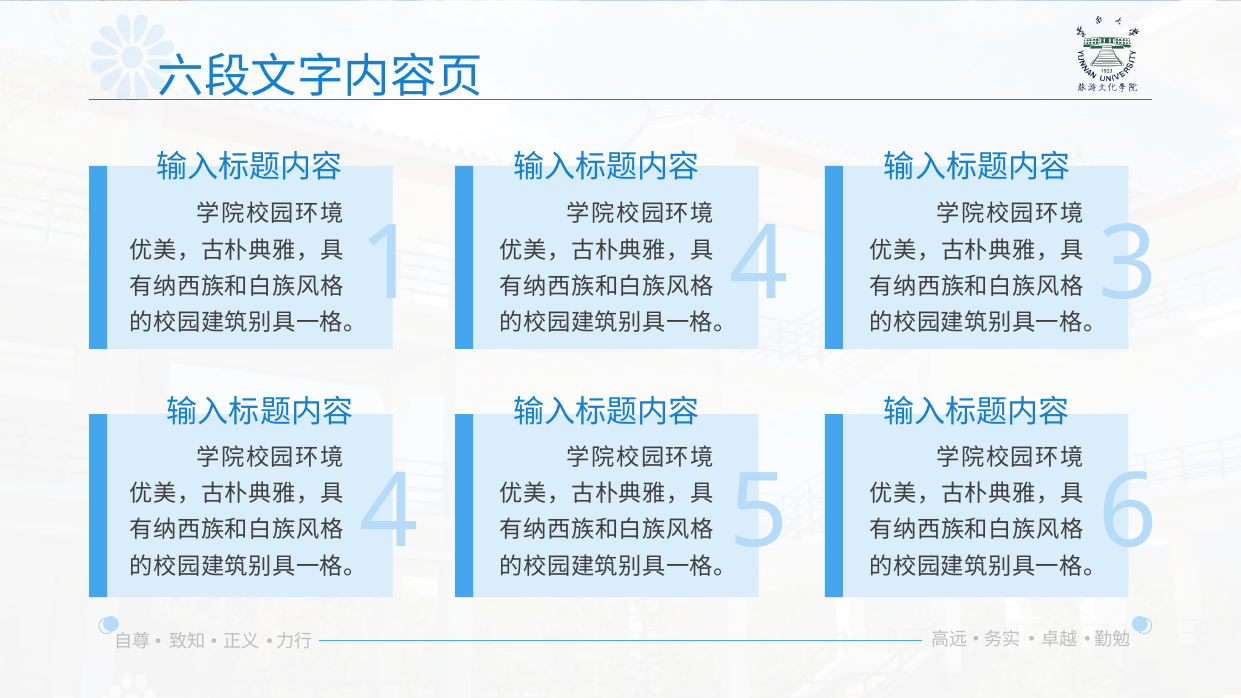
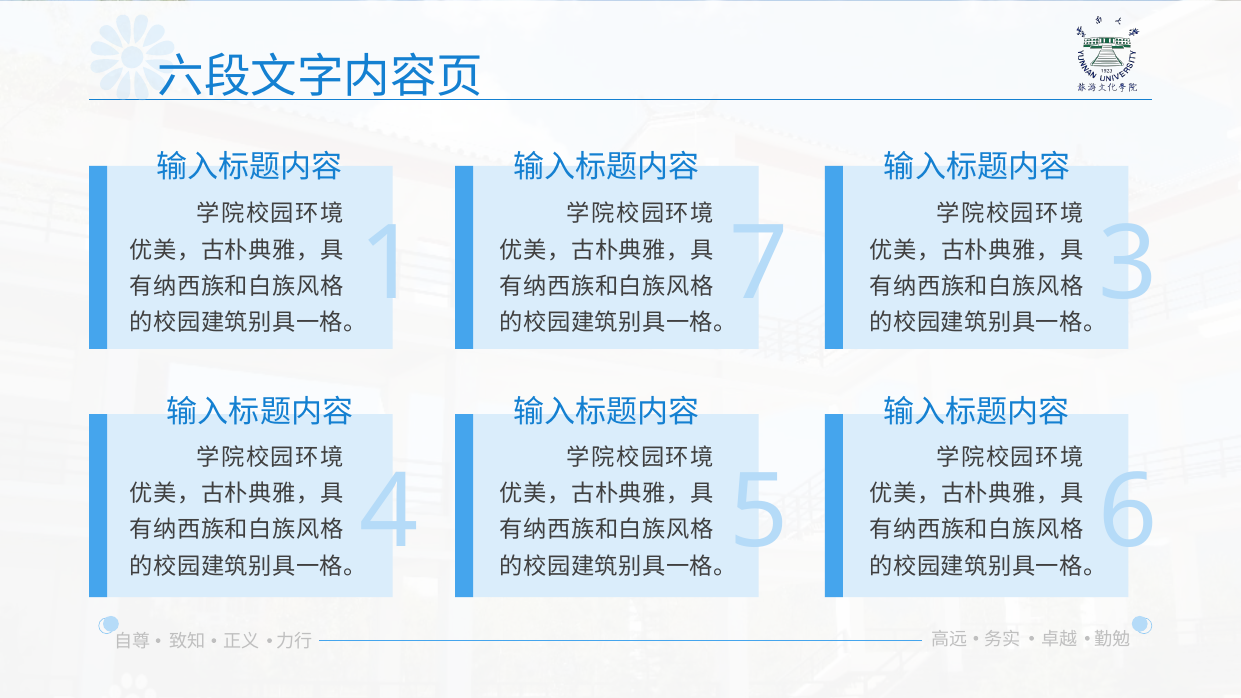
4: 4 -> 7 (759, 265)
